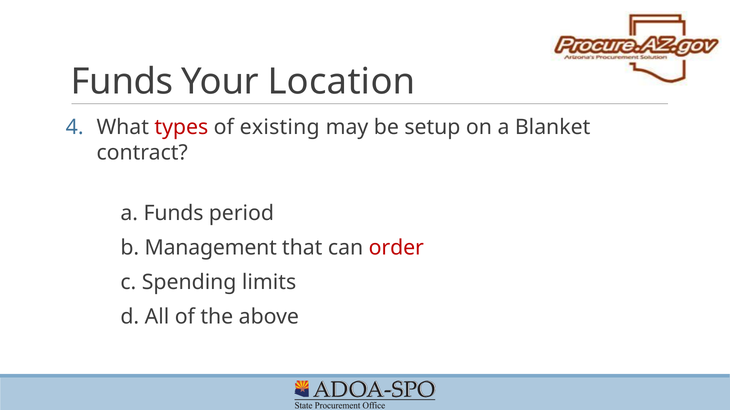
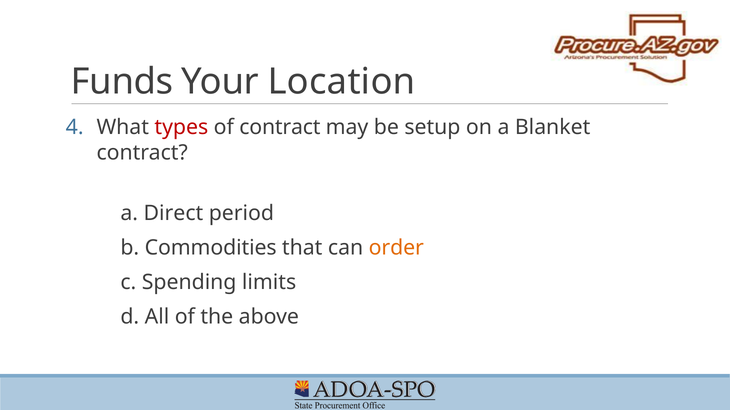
of existing: existing -> contract (280, 128)
a Funds: Funds -> Direct (173, 213)
Management: Management -> Commodities (211, 248)
order colour: red -> orange (396, 248)
